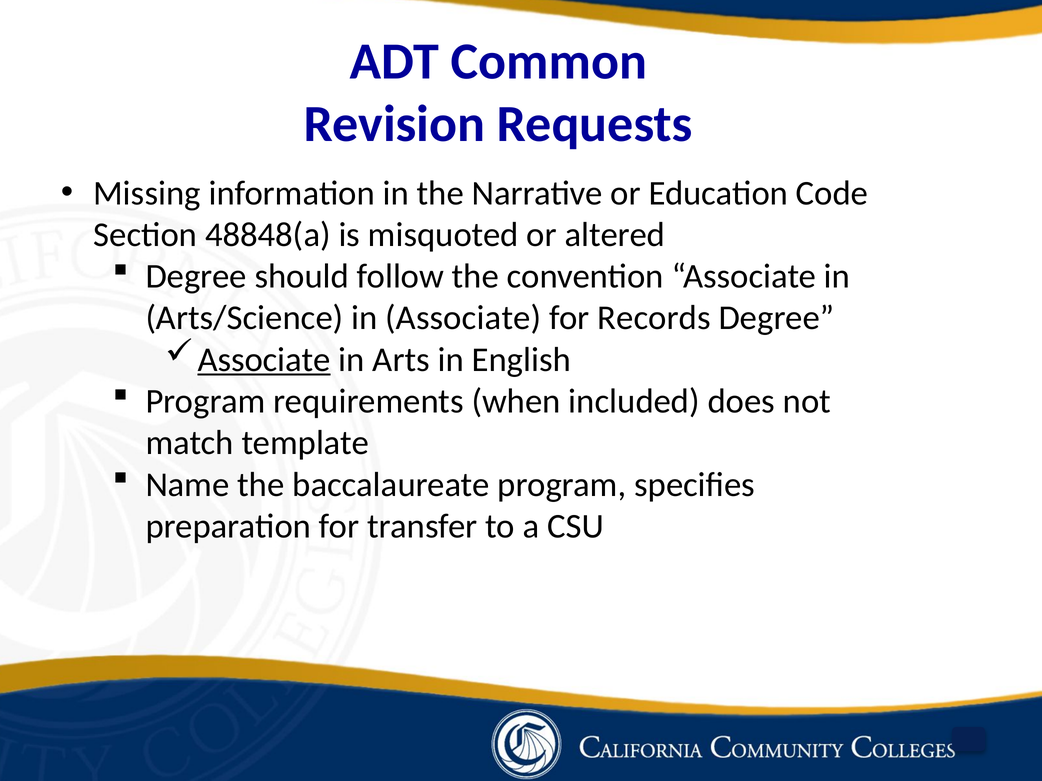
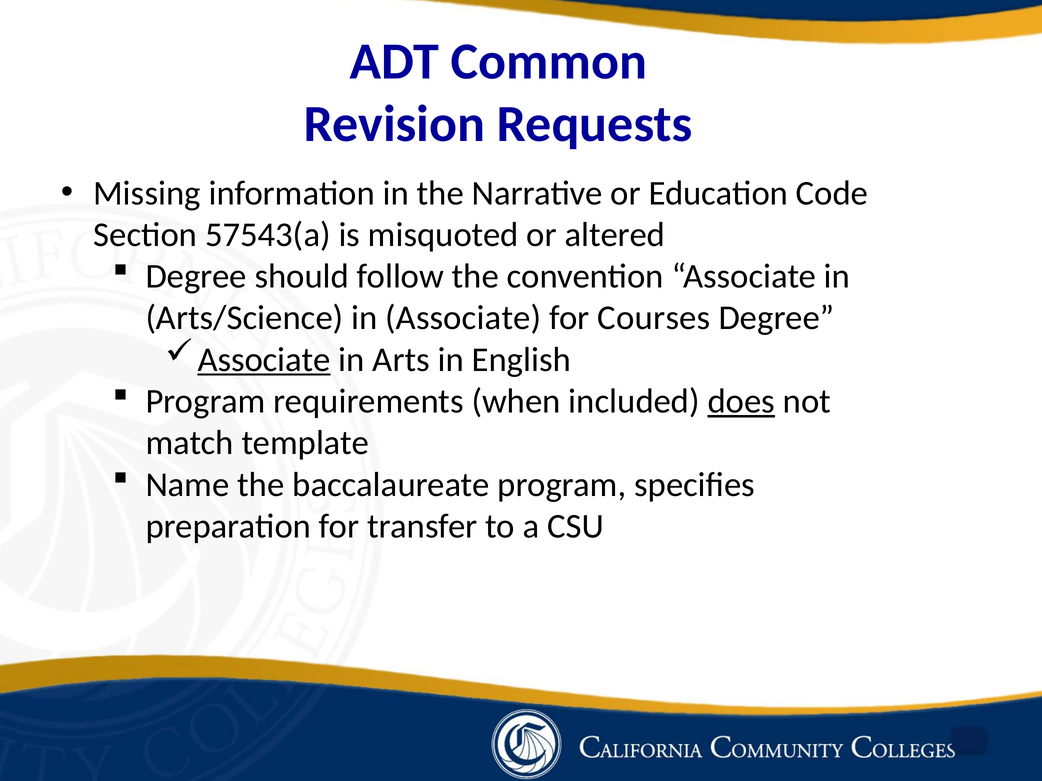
48848(a: 48848(a -> 57543(a (268, 235)
Records: Records -> Courses (654, 318)
does underline: none -> present (741, 402)
